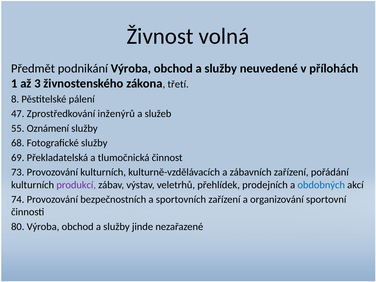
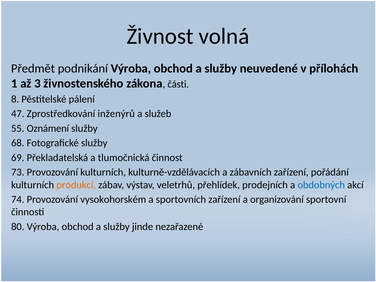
třetí: třetí -> části (178, 84)
produkcí colour: purple -> orange (76, 185)
bezpečnostních: bezpečnostních -> vysokohorském (113, 199)
